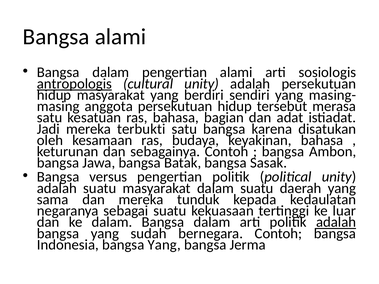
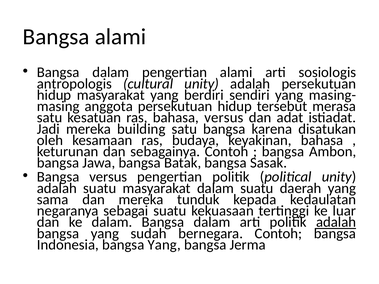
antropologis underline: present -> none (74, 84)
bahasa bagian: bagian -> versus (224, 118)
terbukti: terbukti -> building (141, 129)
